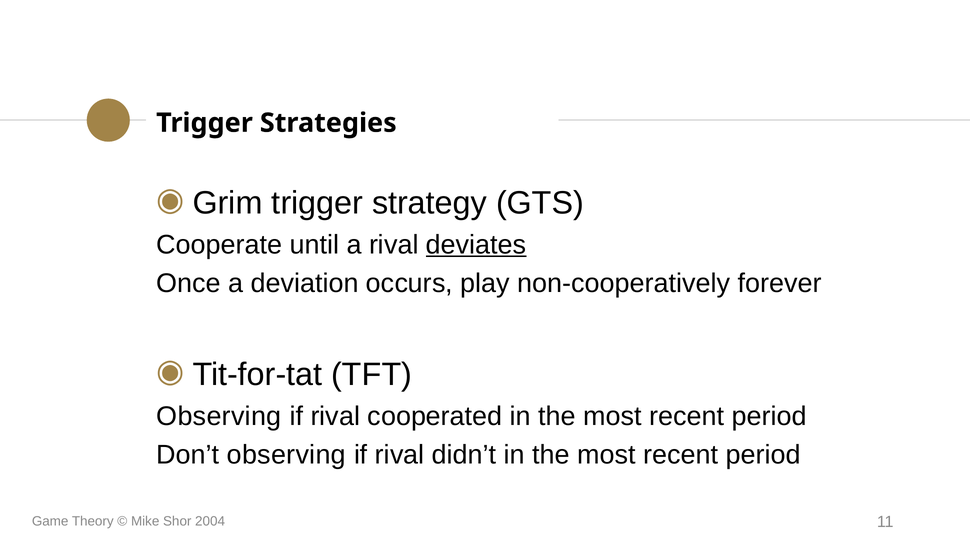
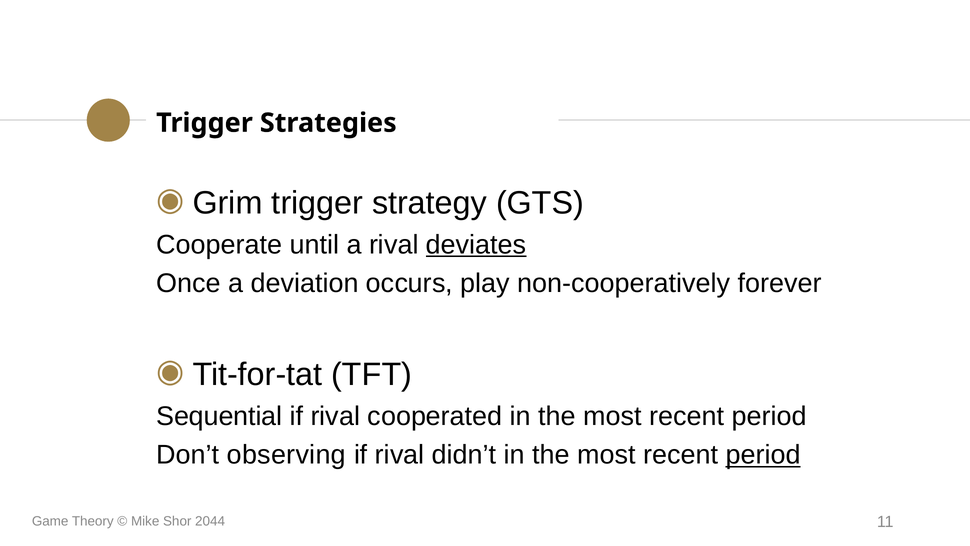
Observing: Observing -> Sequential (219, 416)
period underline: none -> present (763, 455)
2004: 2004 -> 2044 (210, 521)
